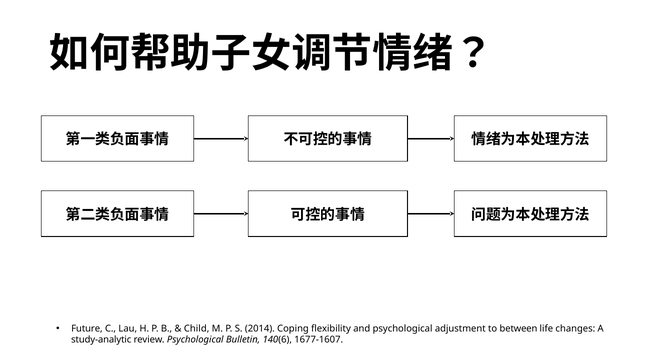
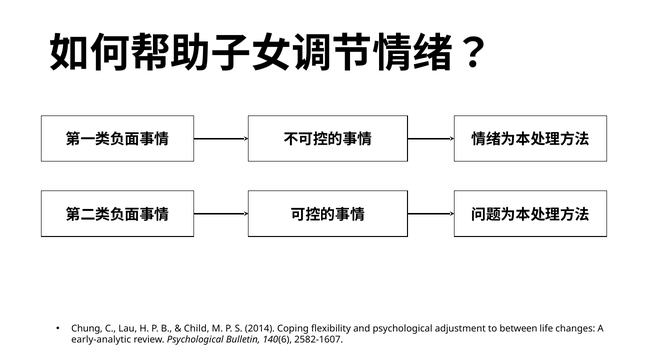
Future: Future -> Chung (87, 329)
study-analytic: study-analytic -> early-analytic (101, 340)
1677-1607: 1677-1607 -> 2582-1607 (319, 340)
